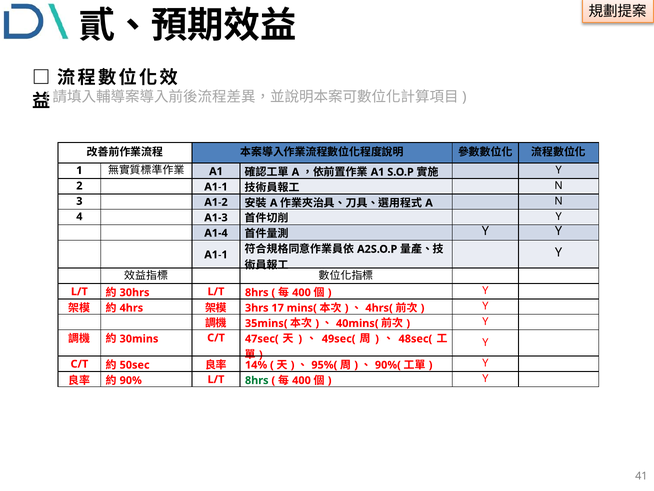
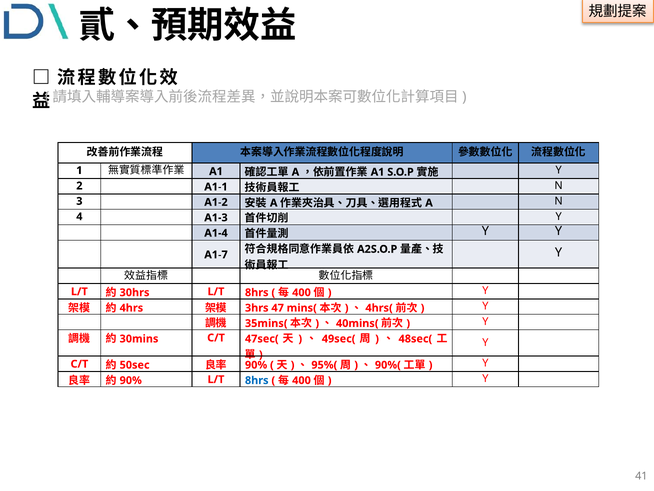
A1-1: A1-1 -> A1-7 (216, 255)
17: 17 -> 47 (278, 308)
14%: 14% -> 90% (256, 365)
8hrs colour: green -> blue (257, 380)
